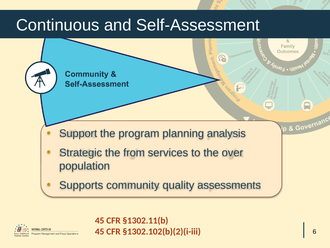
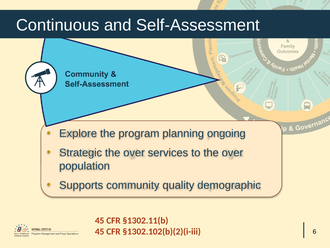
Support: Support -> Explore (78, 133)
analysis: analysis -> ongoing (226, 133)
from: from -> over (134, 152)
assessments: assessments -> demographic (229, 185)
